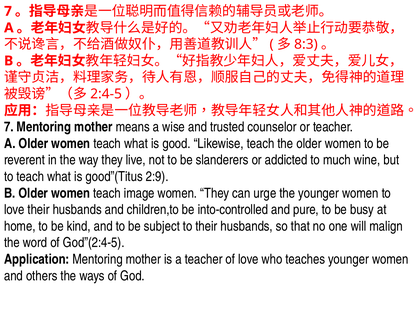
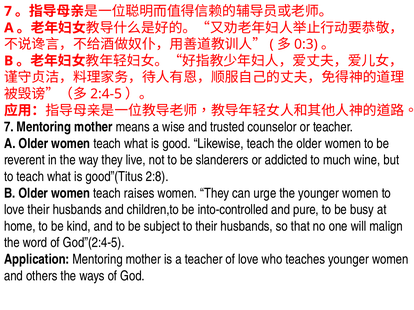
8:3: 8:3 -> 0:3 (306, 44)
2:9: 2:9 -> 2:8 (157, 177)
image: image -> raises (139, 193)
